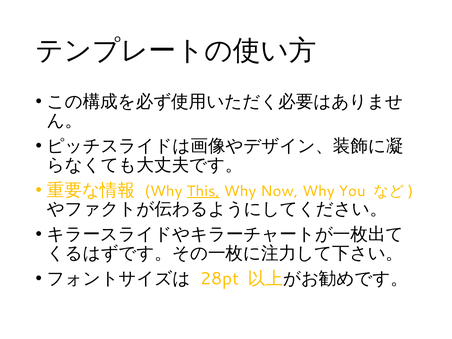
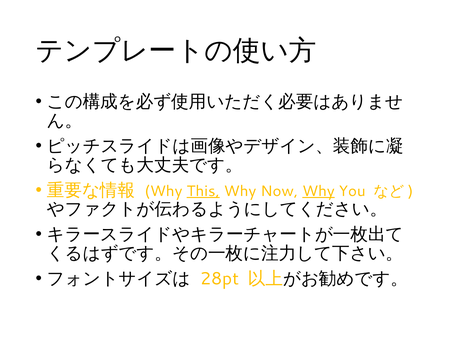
Why underline: none -> present (318, 191)
